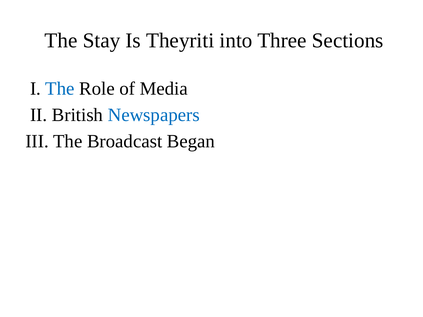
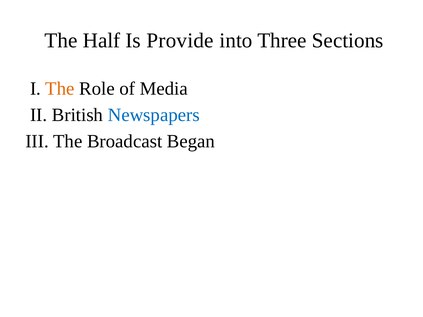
Stay: Stay -> Half (102, 41)
Theyriti: Theyriti -> Provide (180, 41)
The colour: blue -> orange (60, 89)
